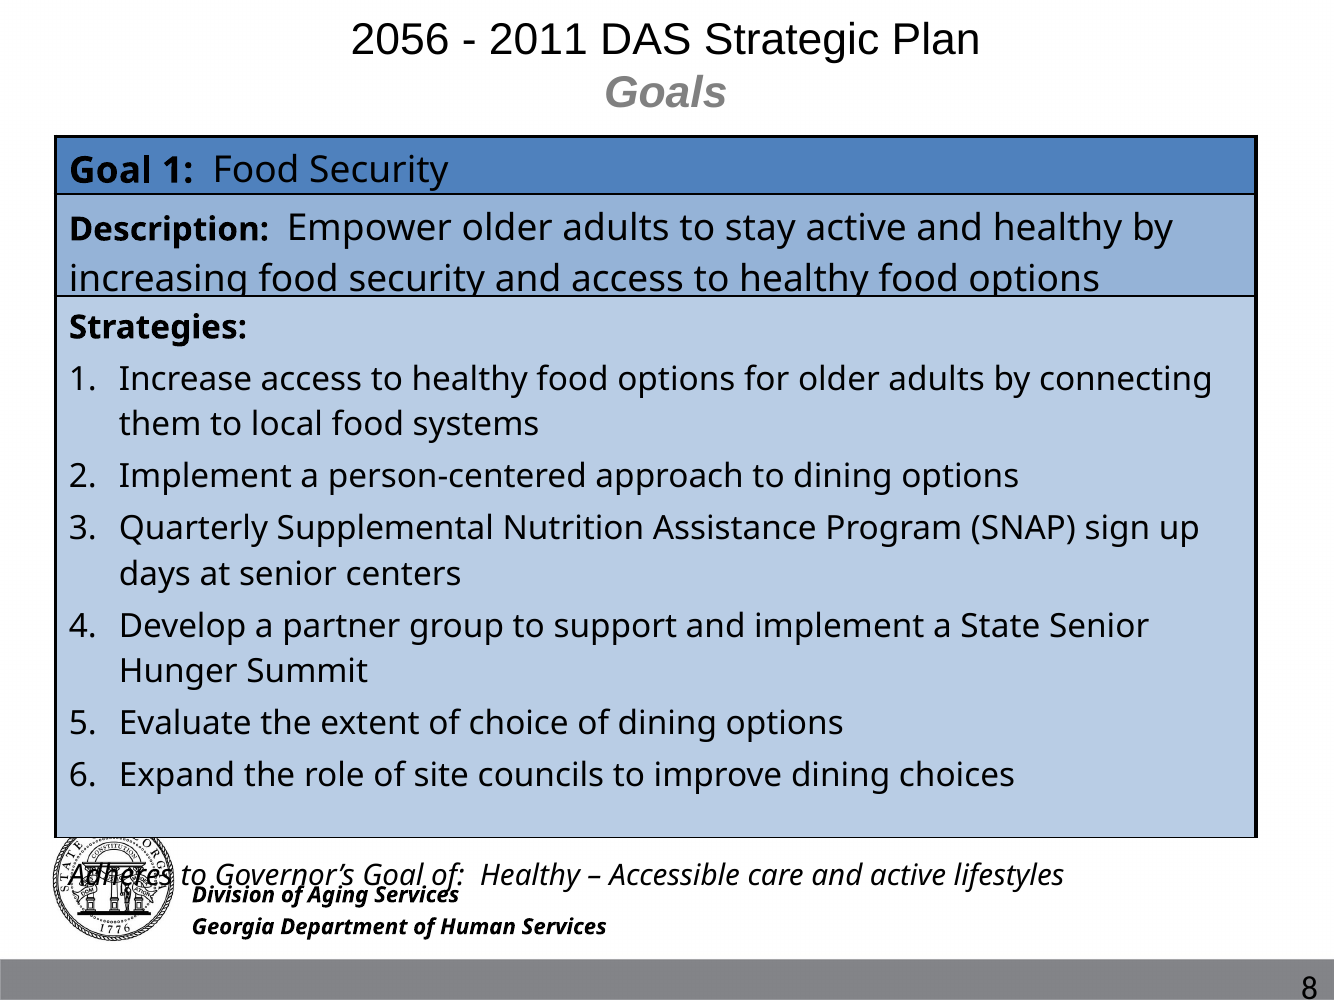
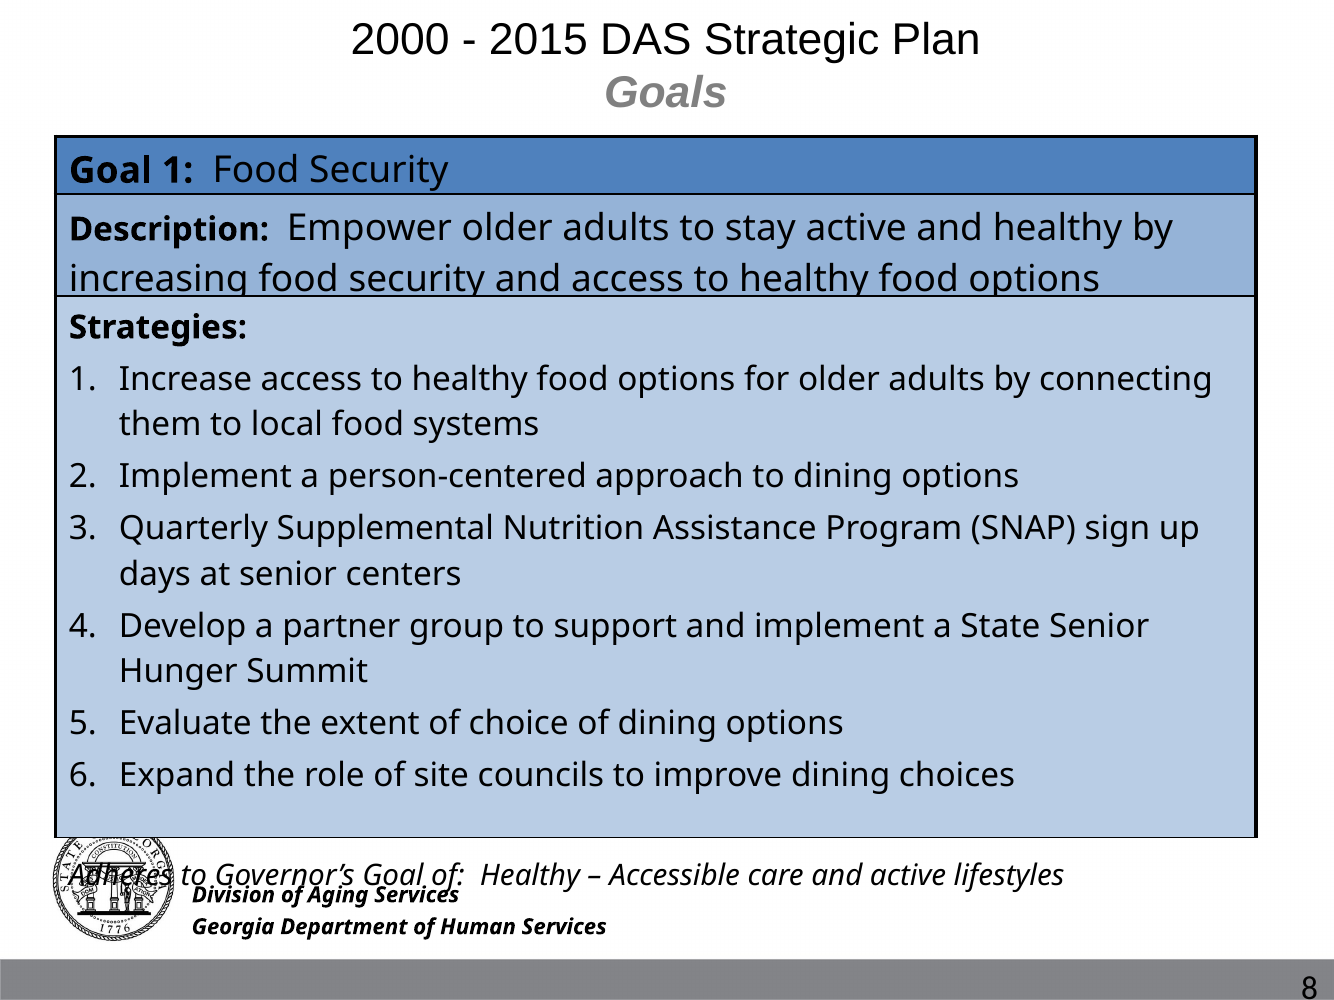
2056: 2056 -> 2000 (400, 40)
2011: 2011 -> 2015 (538, 40)
